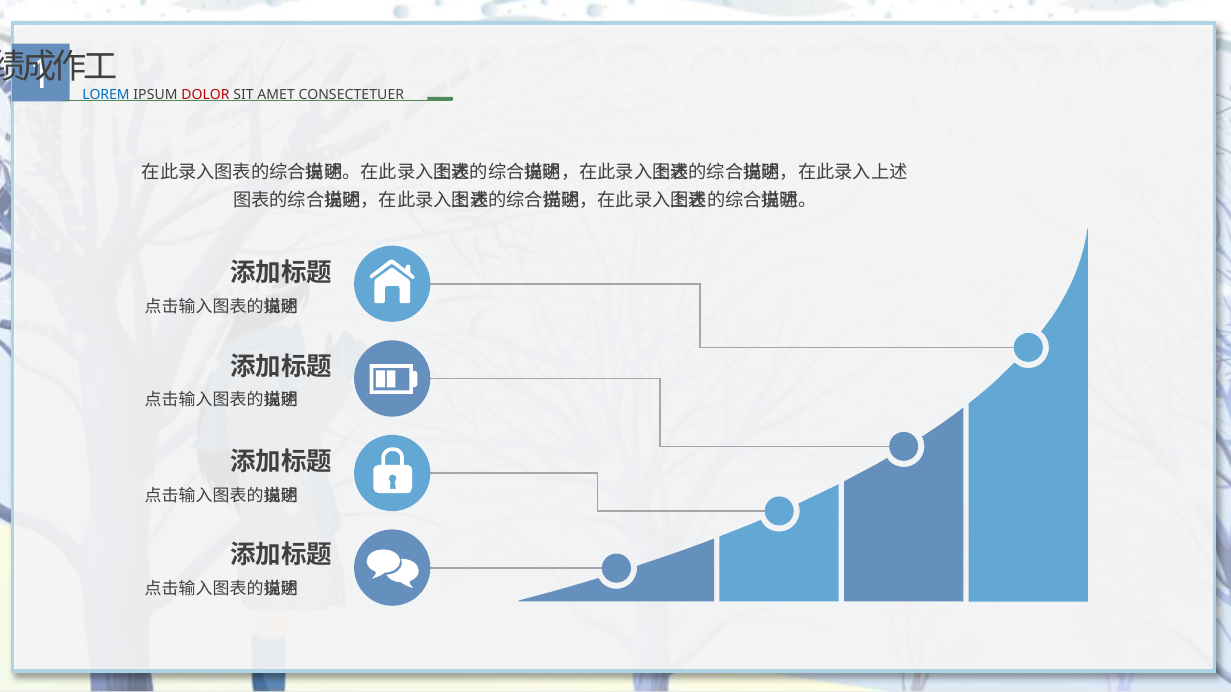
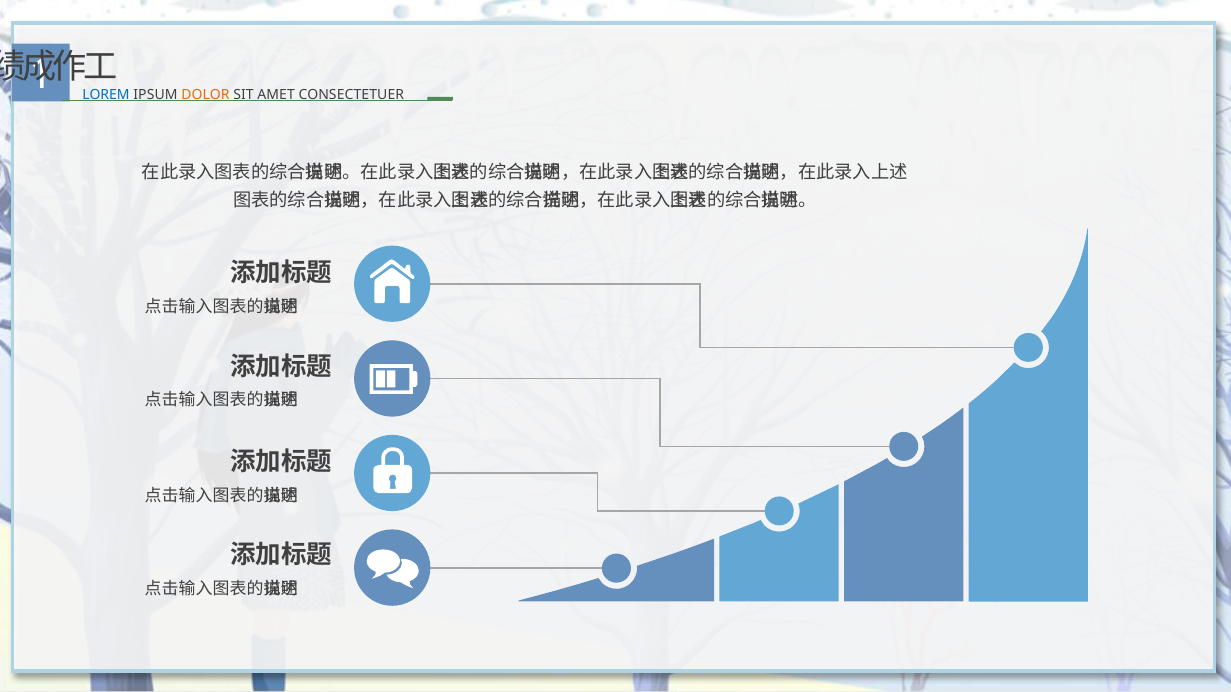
DOLOR colour: red -> orange (205, 95)
